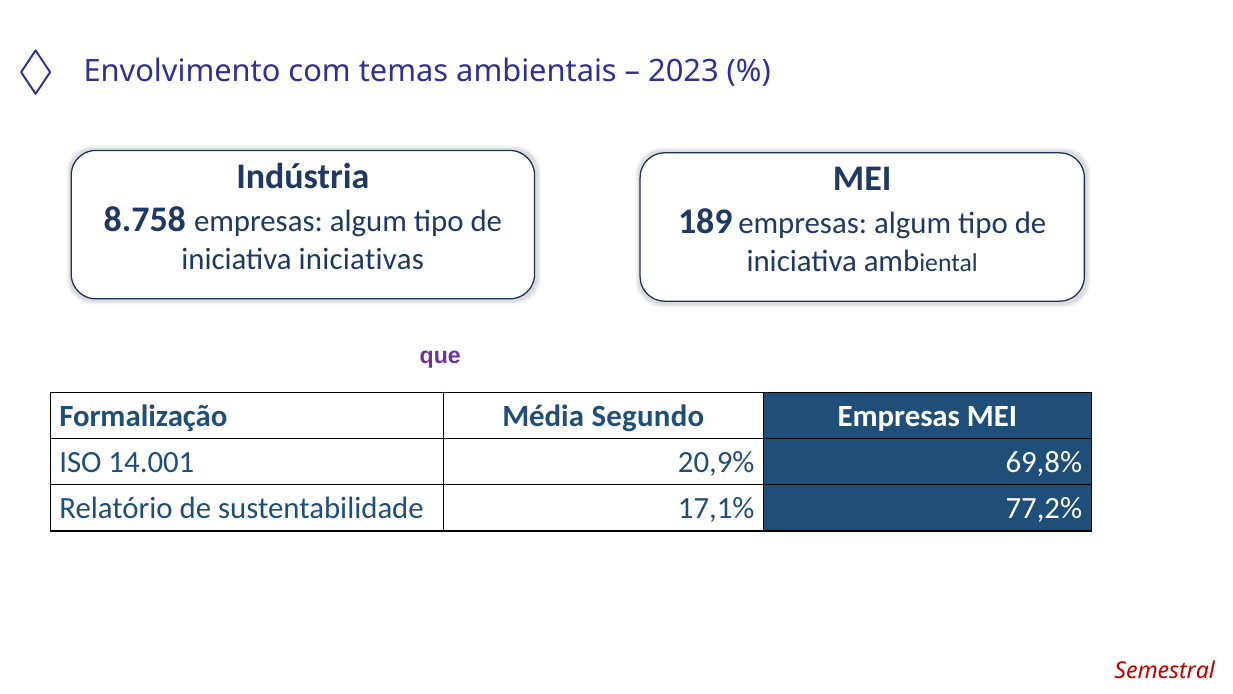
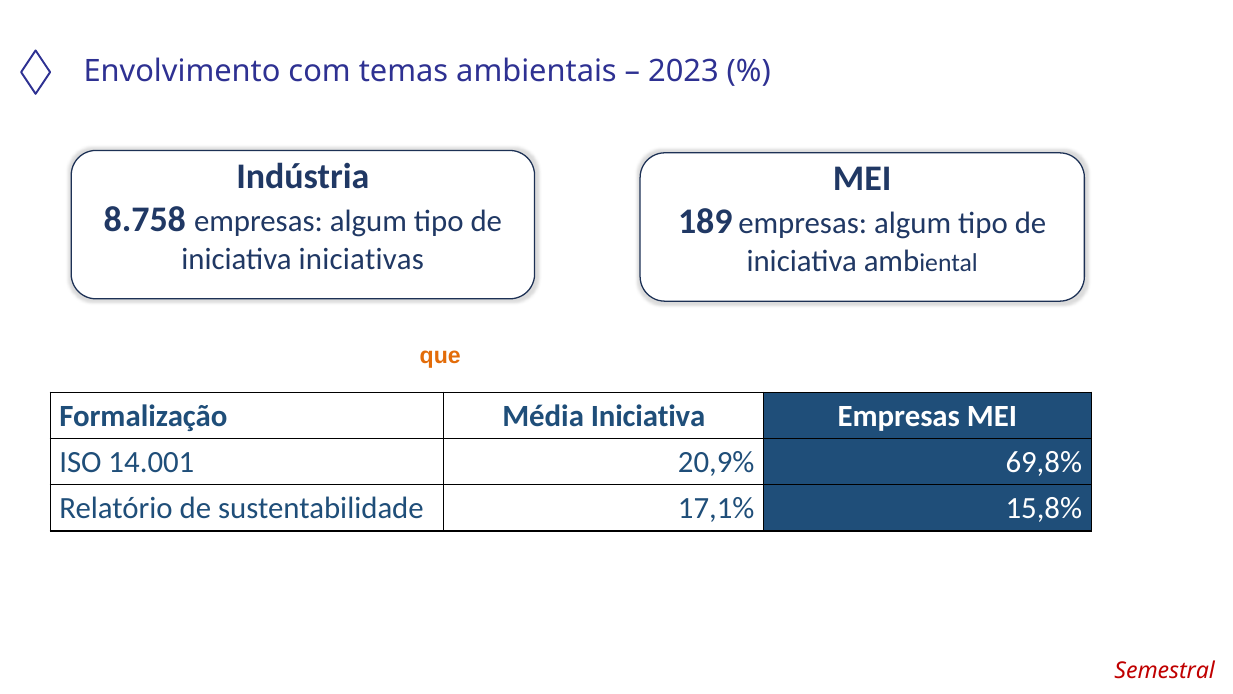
que colour: purple -> orange (440, 355)
Média Segundo: Segundo -> Iniciativa (648, 416)
77,2%: 77,2% -> 15,8% (1044, 508)
